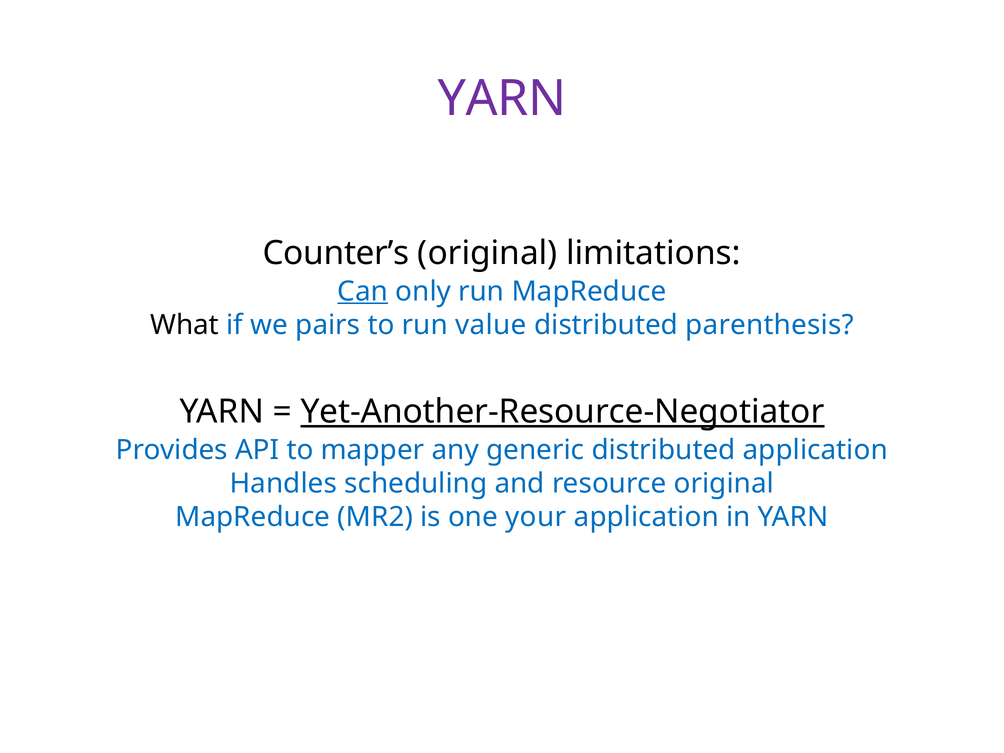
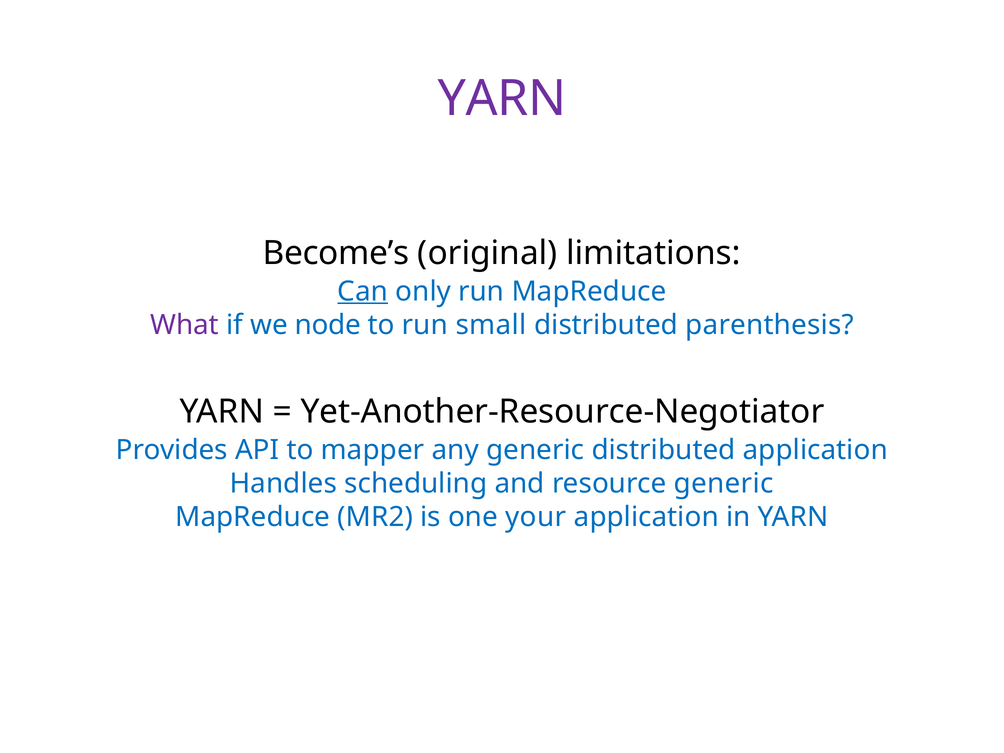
Counter’s: Counter’s -> Become’s (336, 253)
What colour: black -> purple (185, 325)
pairs: pairs -> node (328, 325)
value: value -> small (491, 325)
Yet-Another-Resource-Negotiator underline: present -> none (562, 412)
resource original: original -> generic (724, 484)
